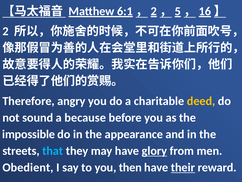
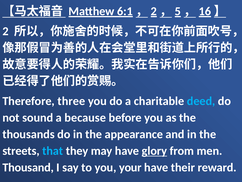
angry: angry -> three (71, 101)
deed colour: yellow -> light blue (201, 101)
impossible: impossible -> thousands (29, 134)
Obedient: Obedient -> Thousand (28, 167)
then: then -> your (130, 167)
their underline: present -> none (183, 167)
